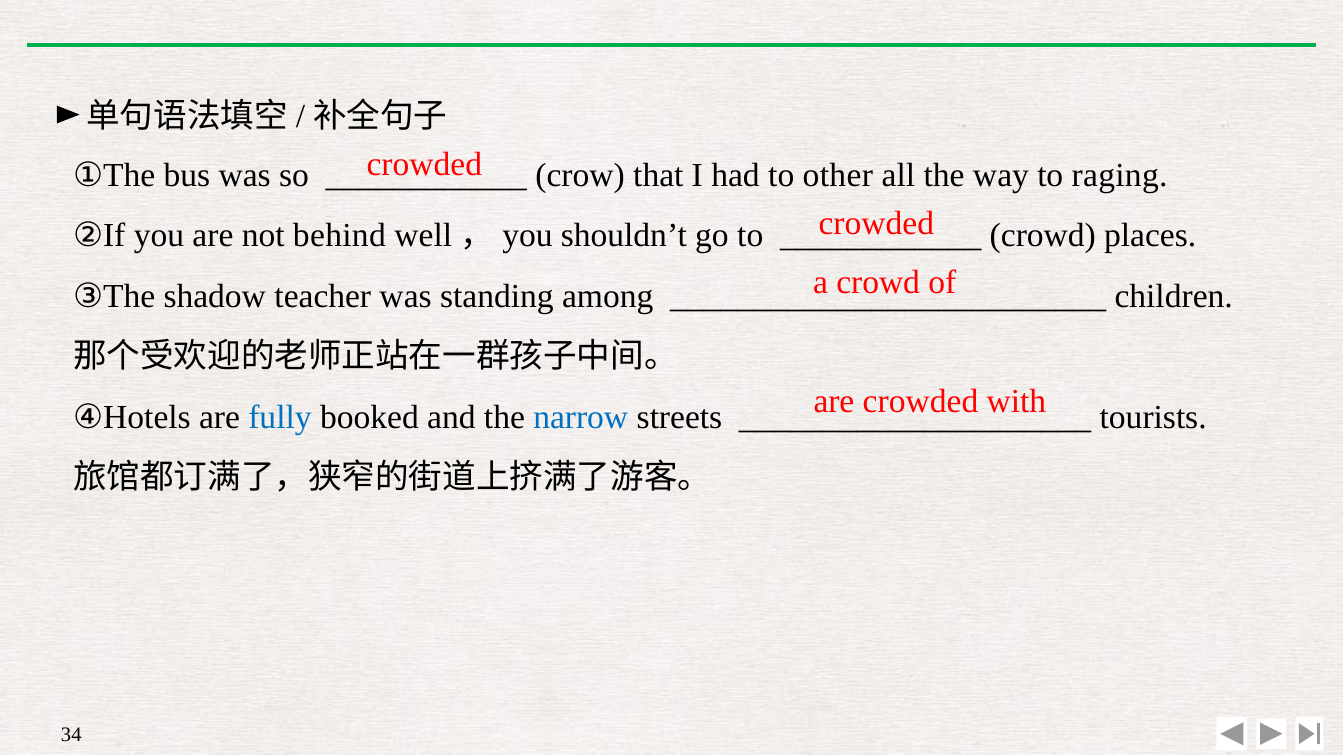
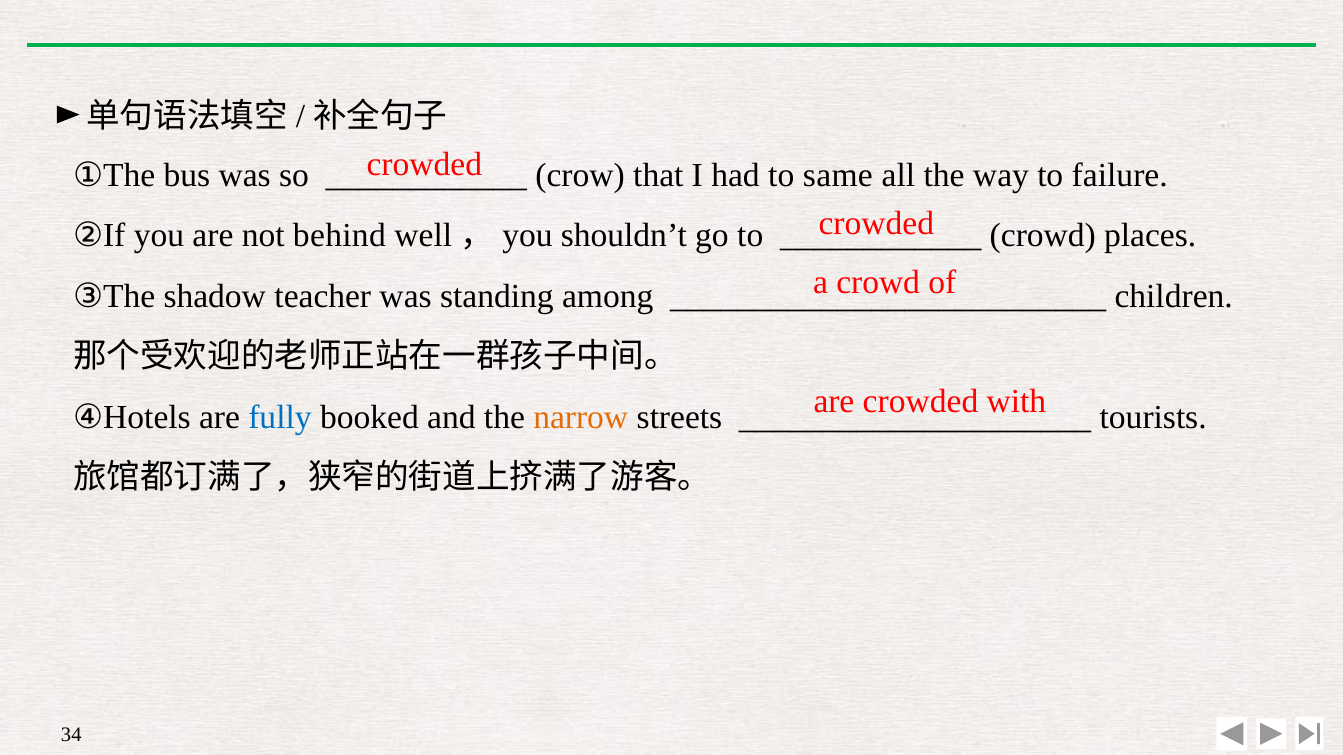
other: other -> same (838, 175)
raging: raging -> failure (1120, 175)
narrow colour: blue -> orange (581, 417)
